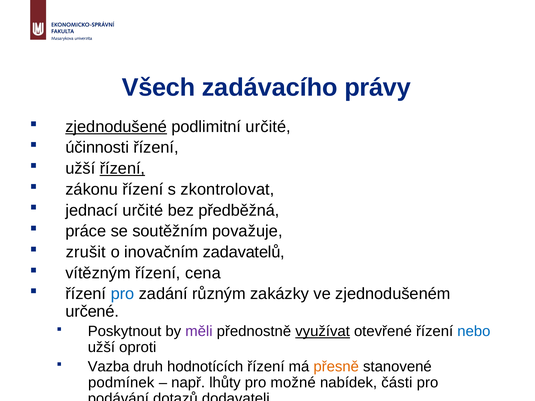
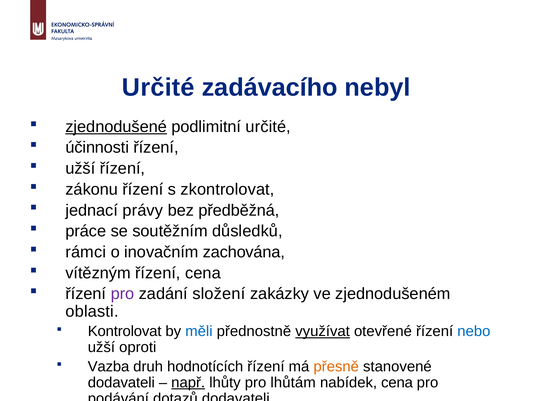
Všech: Všech -> Určité (158, 88)
právy: právy -> nebyl (378, 88)
řízení underline: present -> none (122, 169)
jednací určité: určité -> právy (143, 210)
považuje: považuje -> důsledků (247, 231)
zrušit: zrušit -> rámci (86, 252)
zadavatelů: zadavatelů -> zachována (244, 252)
pro colour: blue -> purple (122, 294)
různým: různým -> složení (219, 294)
určené: určené -> oblasti (92, 312)
Poskytnout: Poskytnout -> Kontrolovat (125, 332)
měli colour: purple -> blue (199, 332)
podmínek: podmínek -> dodavateli (121, 383)
např underline: none -> present (188, 383)
možné: možné -> lhůtám (293, 383)
nabídek části: části -> cena (397, 383)
